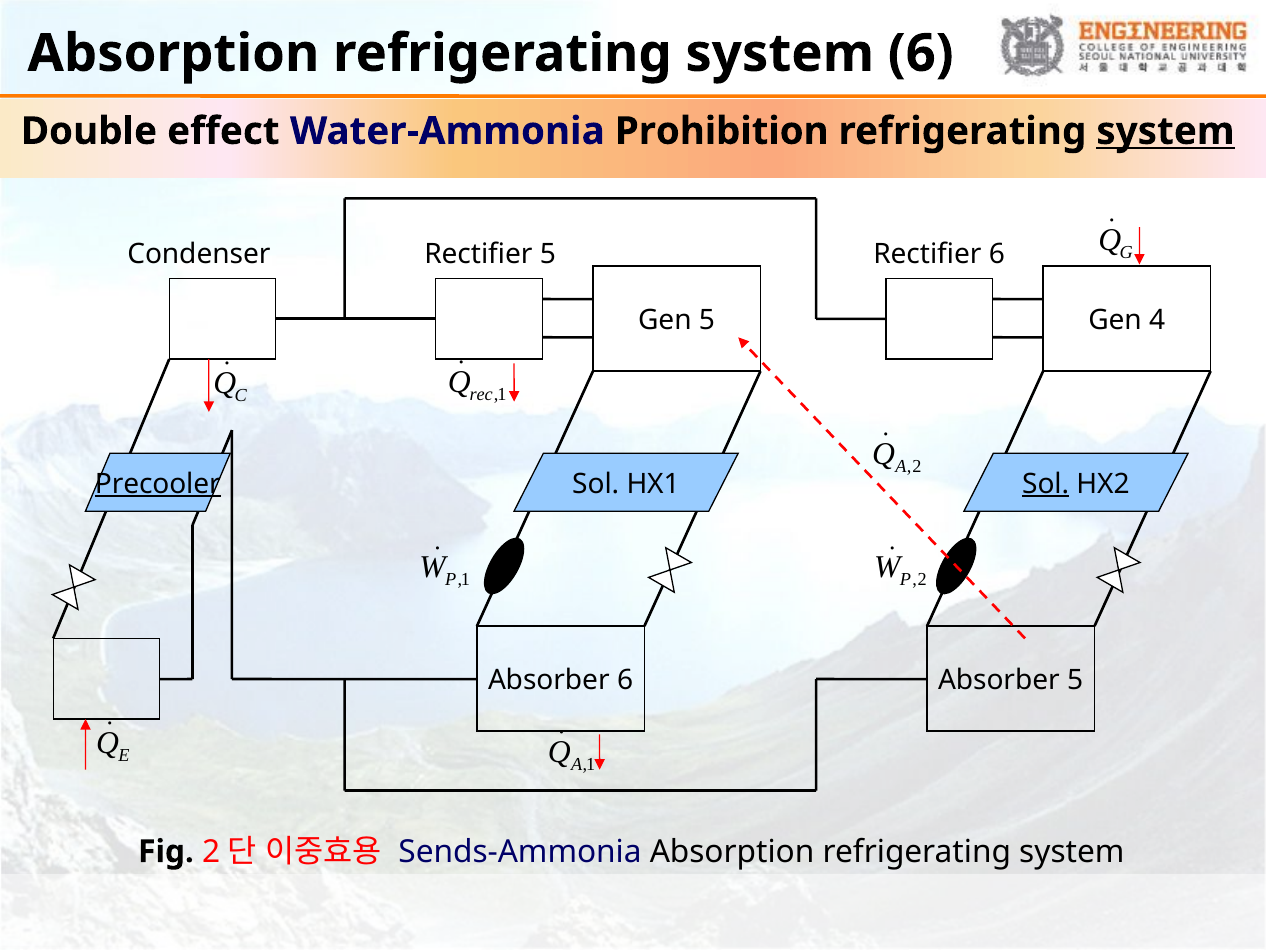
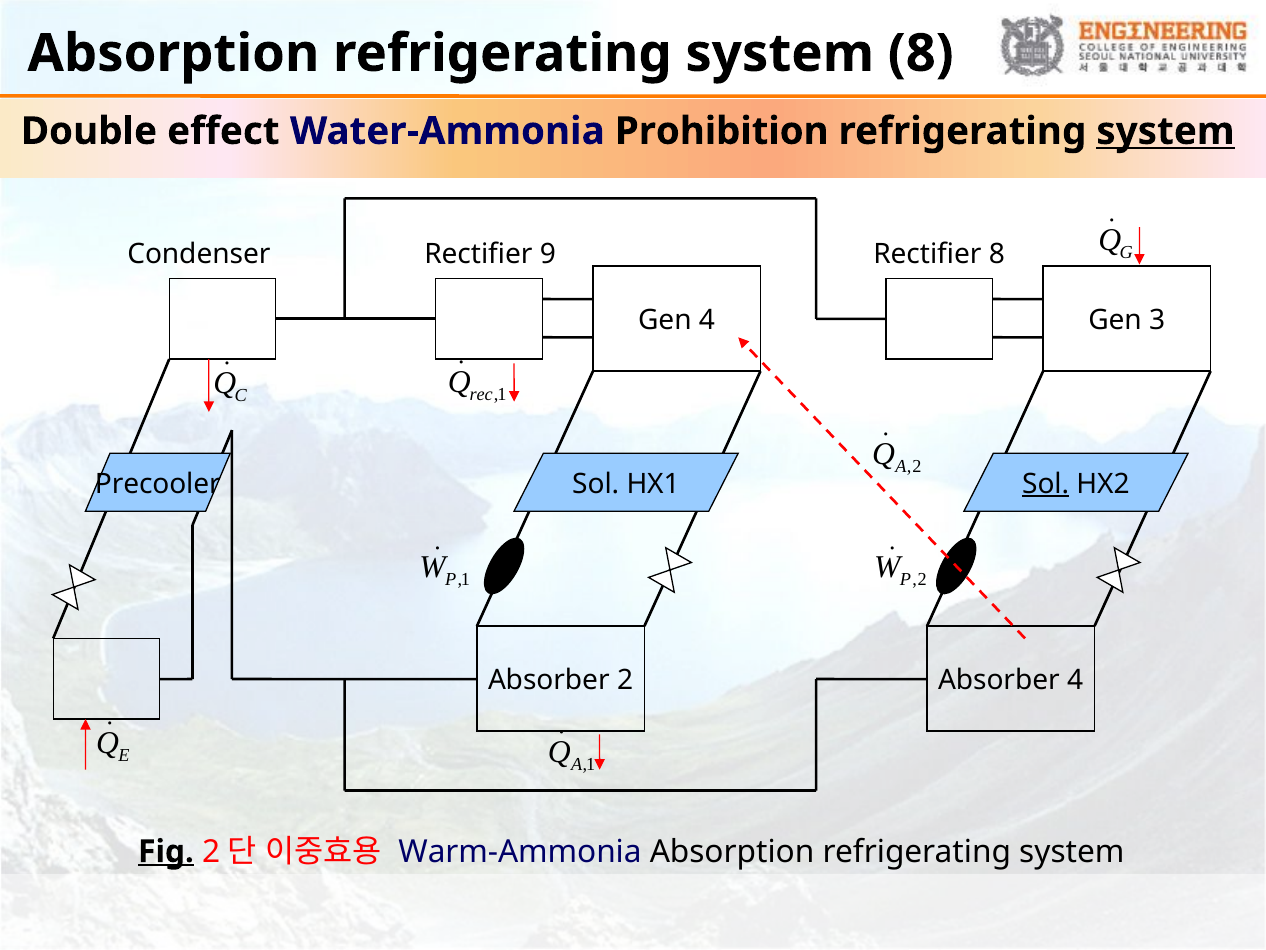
system 6: 6 -> 8 (921, 53)
Rectifier 5: 5 -> 9 (548, 254)
Rectifier 6: 6 -> 8 (997, 254)
Gen 5: 5 -> 4 (707, 320)
4: 4 -> 3 (1157, 320)
Precooler underline: present -> none (158, 484)
Absorber 6: 6 -> 2 (625, 680)
Absorber 5: 5 -> 4 (1075, 680)
Fig underline: none -> present (166, 851)
Sends-Ammonia: Sends-Ammonia -> Warm-Ammonia (520, 851)
